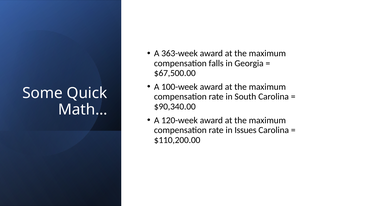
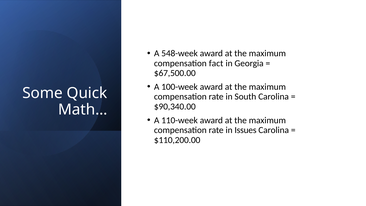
363-week: 363-week -> 548-week (180, 53)
falls: falls -> fact (216, 63)
120-week: 120-week -> 110-week (180, 120)
